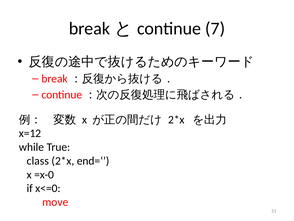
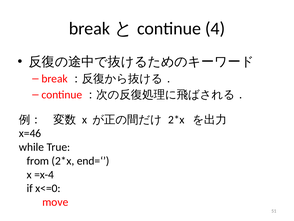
7: 7 -> 4 (215, 28)
x=12: x=12 -> x=46 (30, 133)
class: class -> from (38, 161)
=x-0: =x-0 -> =x-4 (44, 174)
